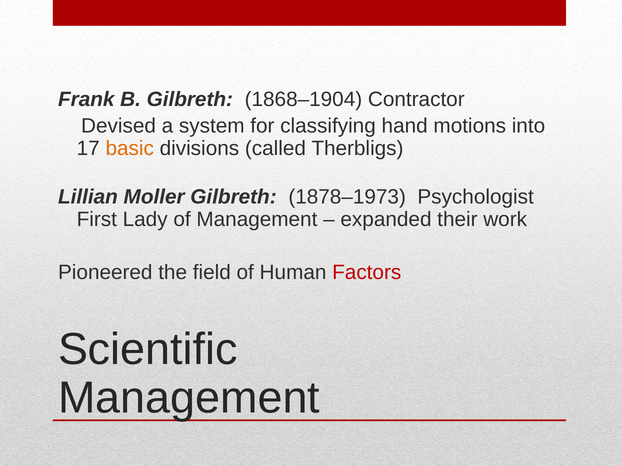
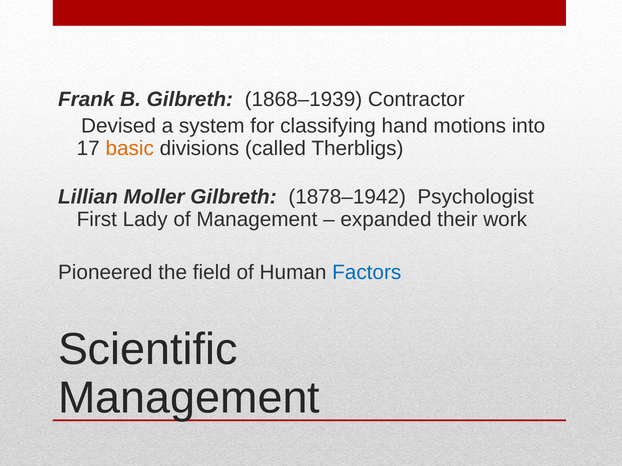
1868–1904: 1868–1904 -> 1868–1939 (303, 100)
1878–1973: 1878–1973 -> 1878–1942 (347, 197)
Factors colour: red -> blue (367, 273)
